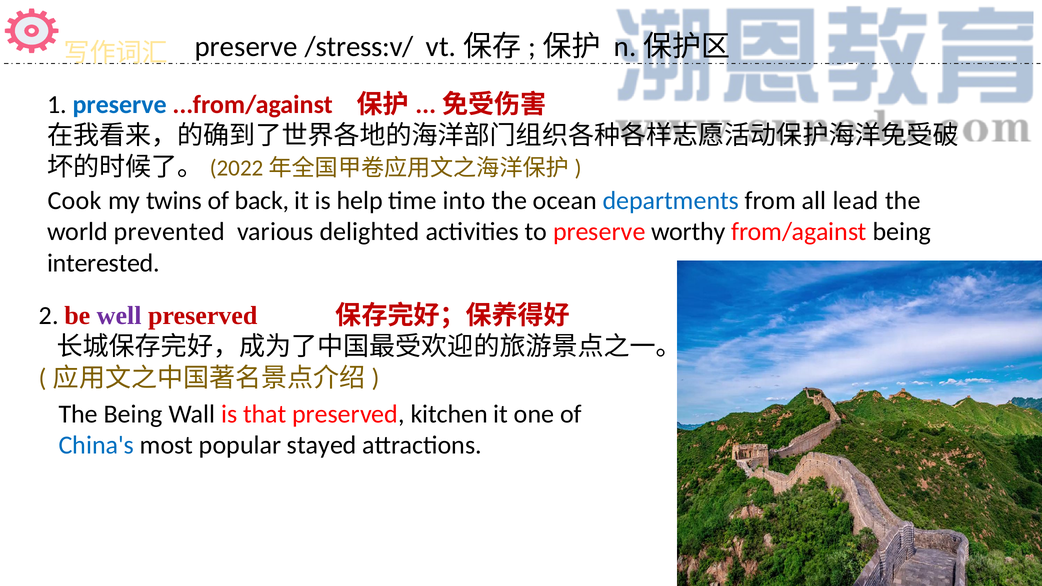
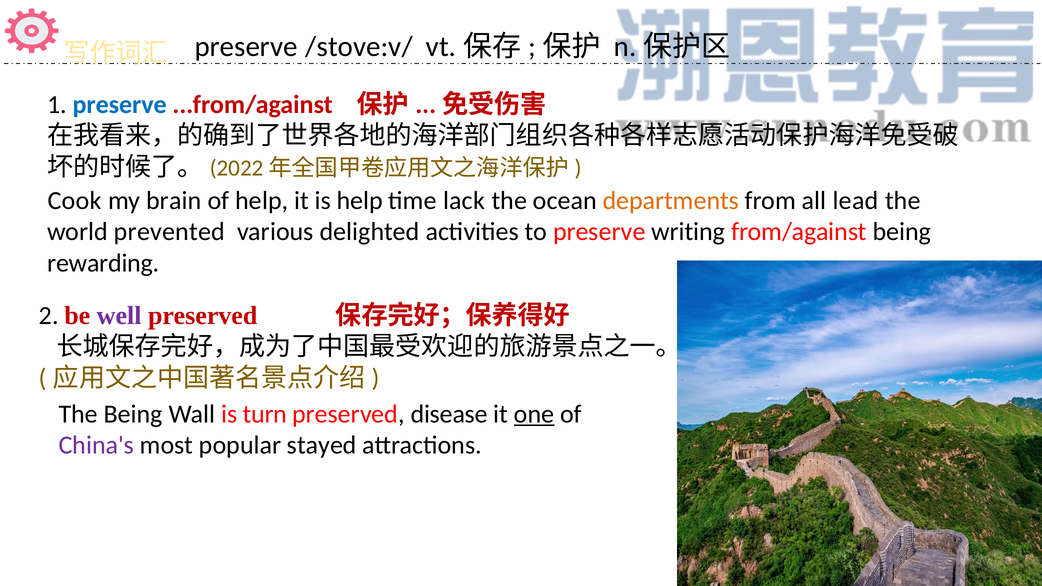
/stress:v/: /stress:v/ -> /stove:v/ (359, 47)
twins: twins -> brain (174, 201)
of back: back -> help (262, 201)
into: into -> lack (464, 201)
departments colour: blue -> orange (671, 201)
worthy: worthy -> writing (688, 232)
interested: interested -> rewarding (103, 263)
that: that -> turn (265, 414)
kitchen: kitchen -> disease (449, 414)
one underline: none -> present (534, 414)
China's colour: blue -> purple (96, 445)
